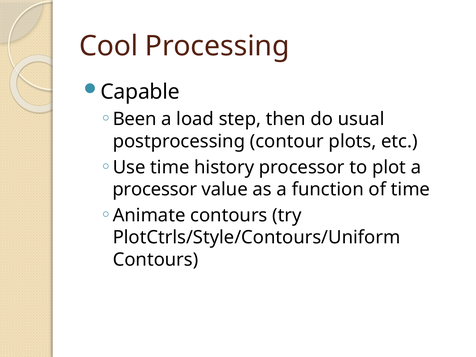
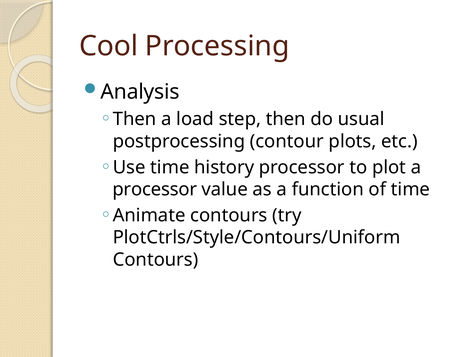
Capable: Capable -> Analysis (140, 92)
Been: Been -> Then (135, 119)
